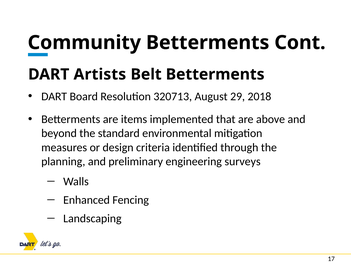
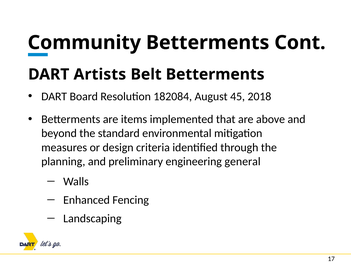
320713: 320713 -> 182084 (173, 96)
29: 29 -> 45 (238, 96)
surveys: surveys -> general (243, 161)
